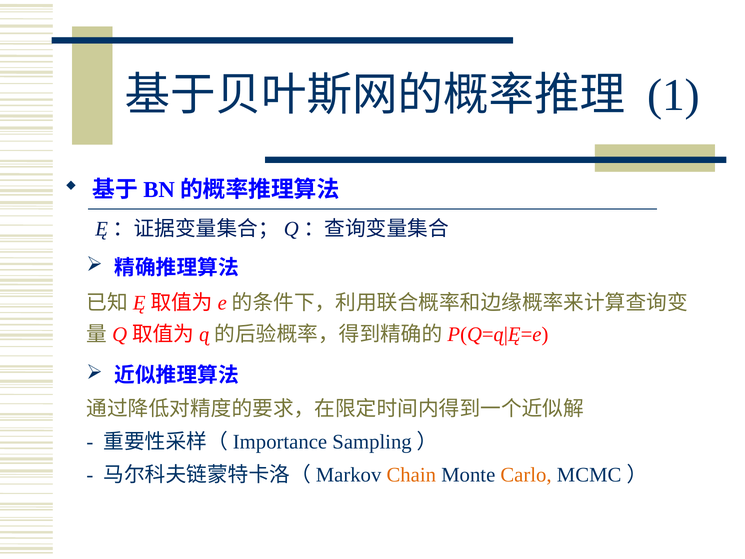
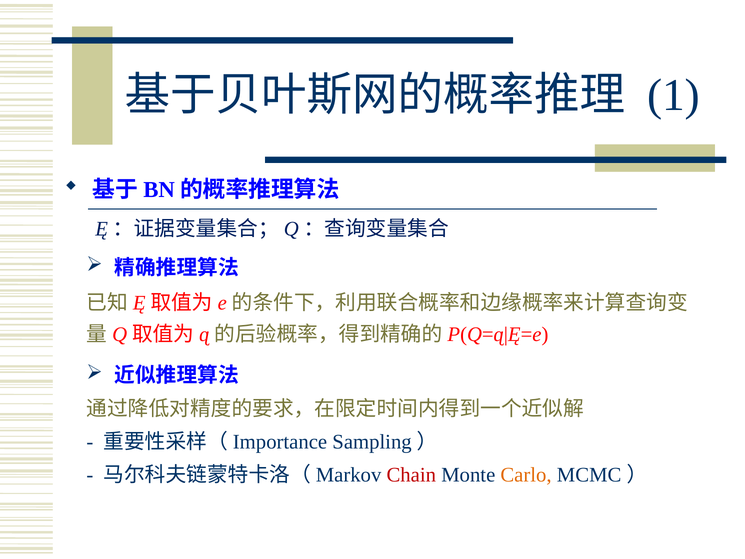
Chain colour: orange -> red (411, 475)
